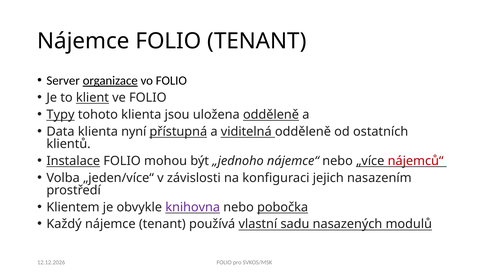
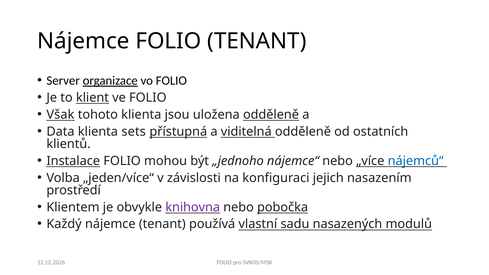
Typy: Typy -> Však (60, 115)
nyní: nyní -> sets (134, 132)
nájemců“ colour: red -> blue (416, 161)
